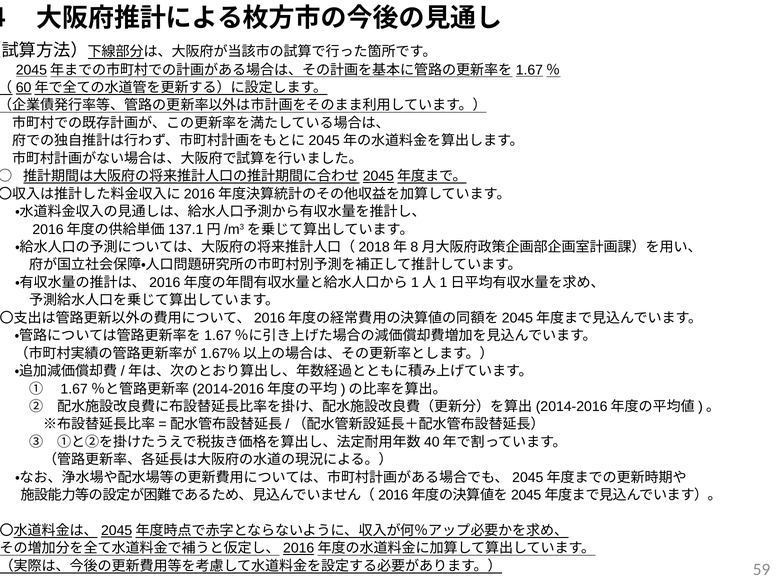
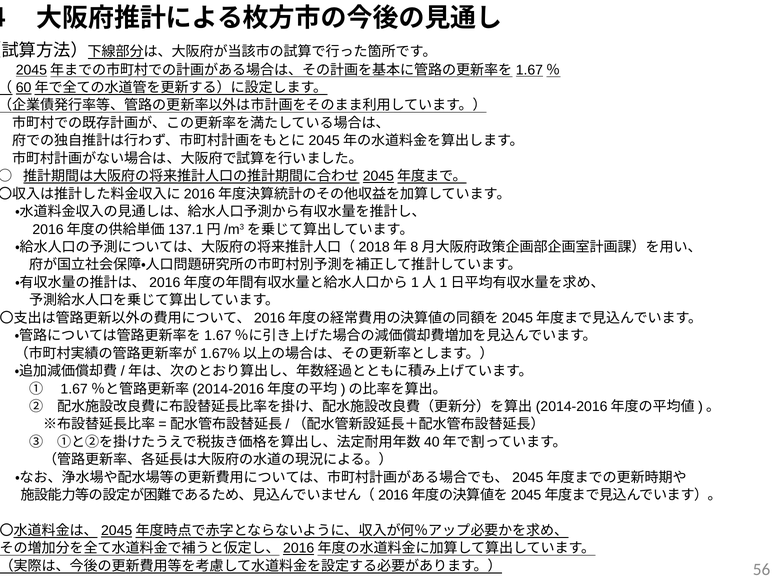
59: 59 -> 56 (762, 569)
